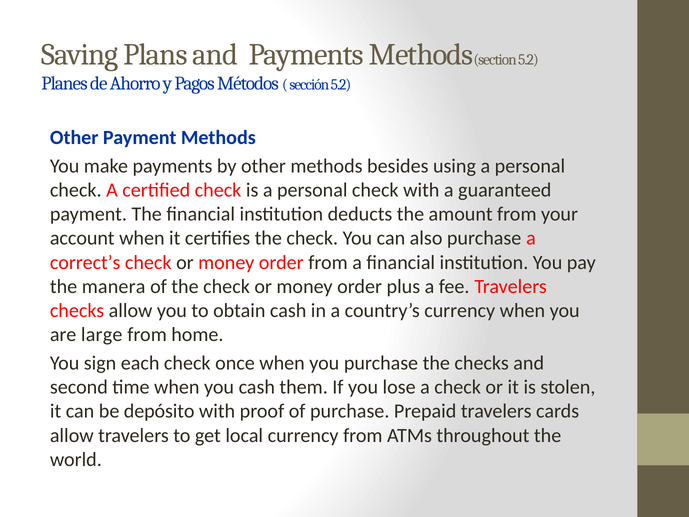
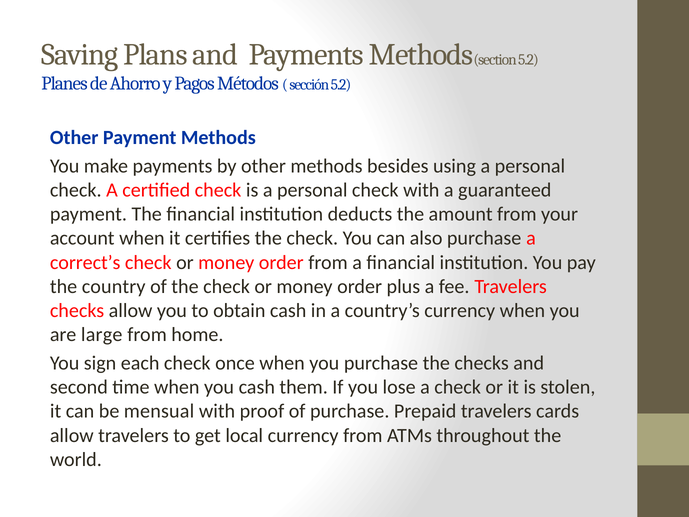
manera: manera -> country (114, 286)
depósito: depósito -> mensual (159, 411)
